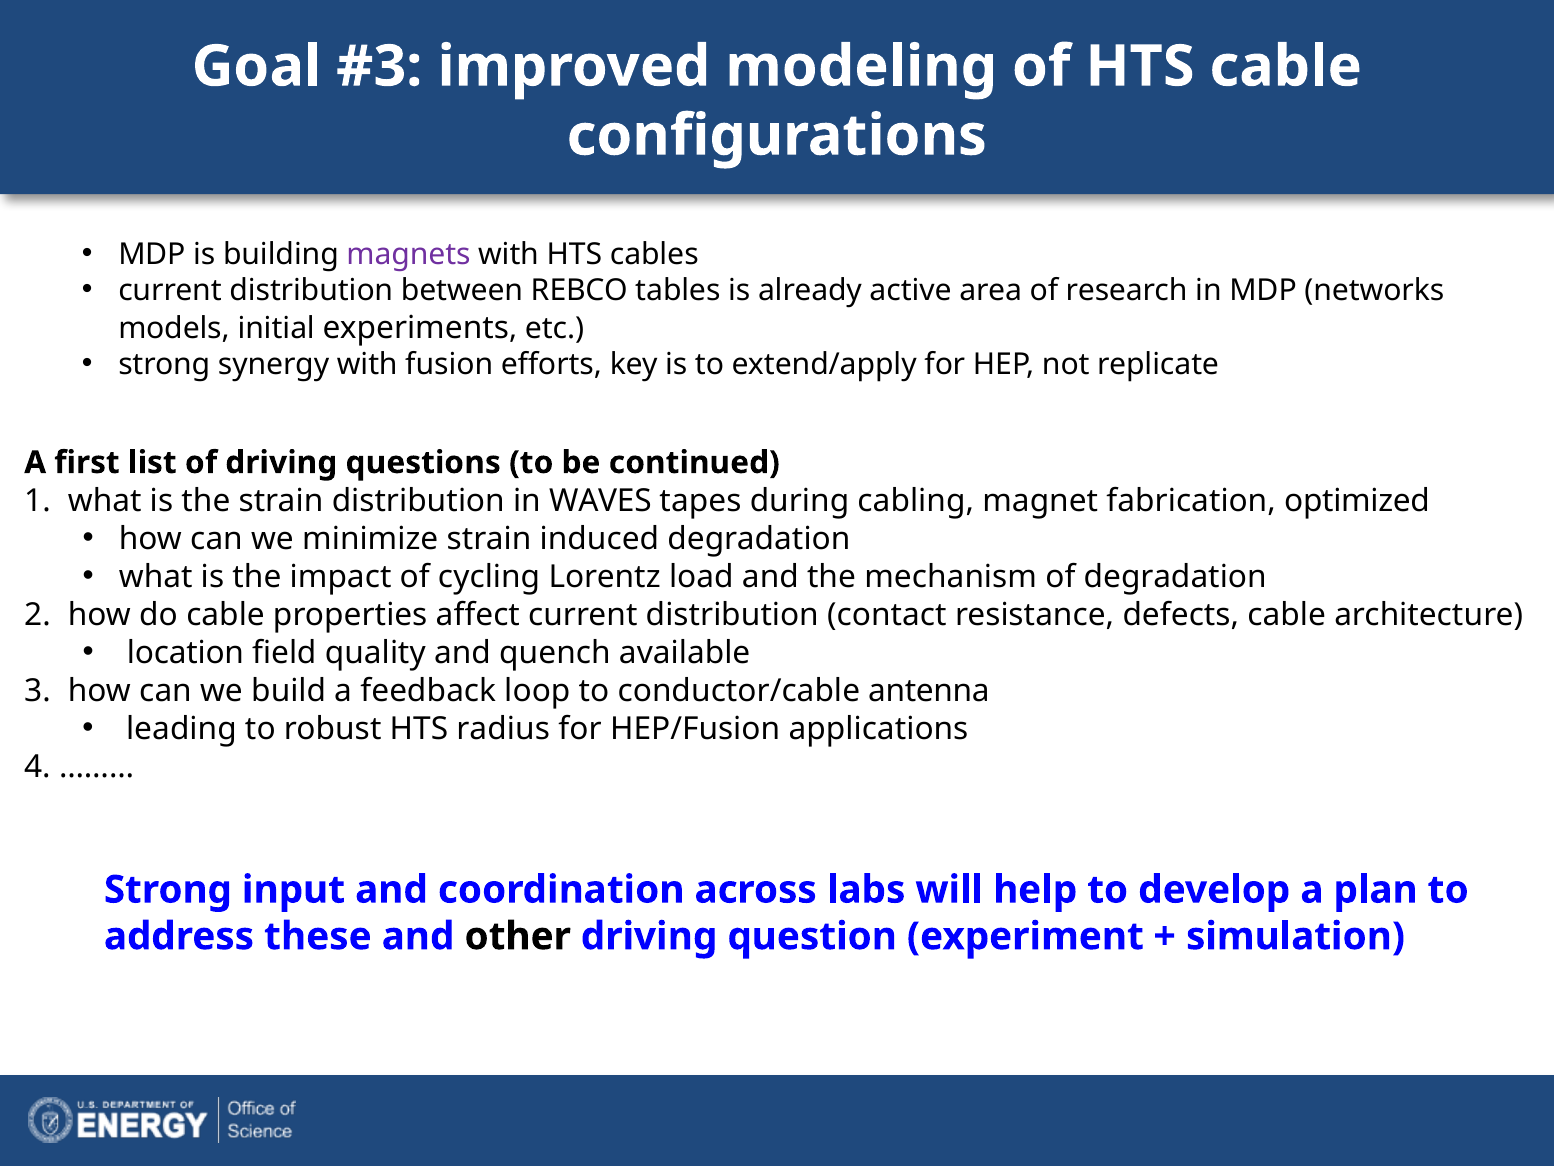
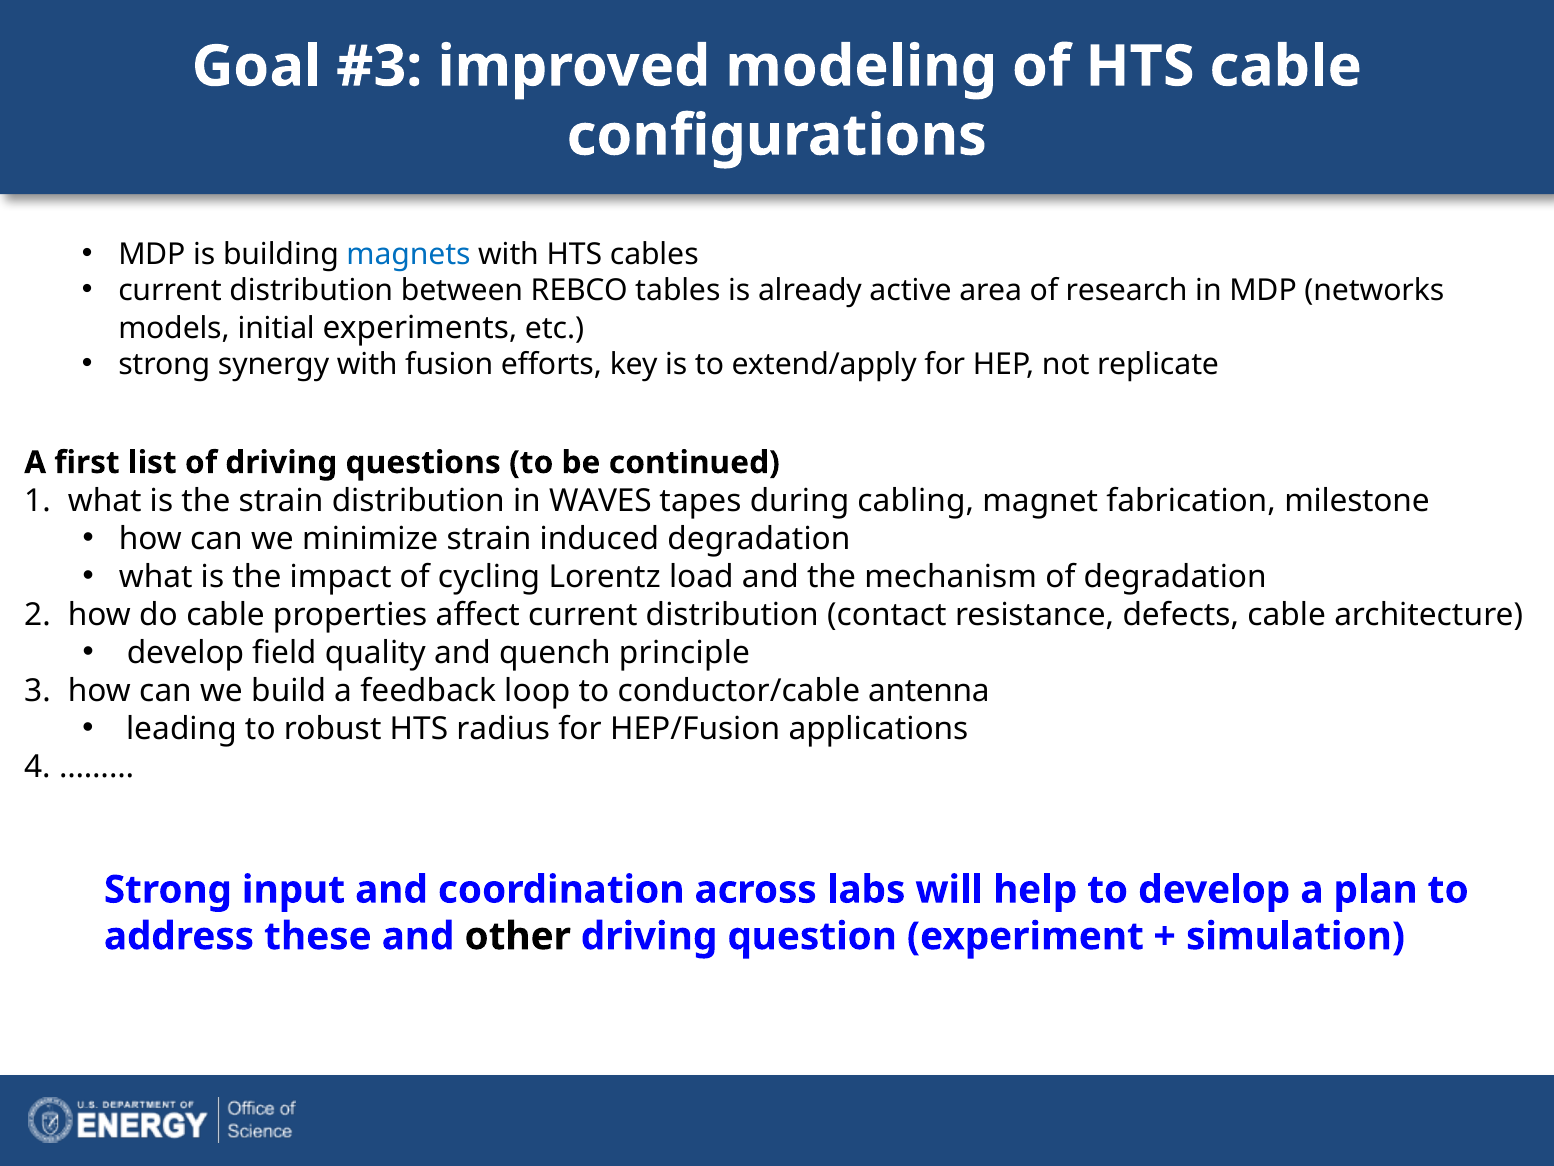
magnets colour: purple -> blue (409, 254)
optimized: optimized -> milestone (1357, 500)
location: location -> develop (185, 653)
available: available -> principle (685, 653)
